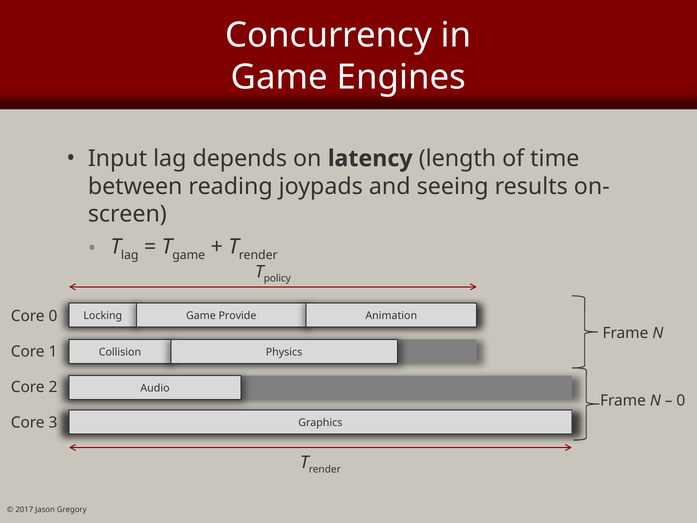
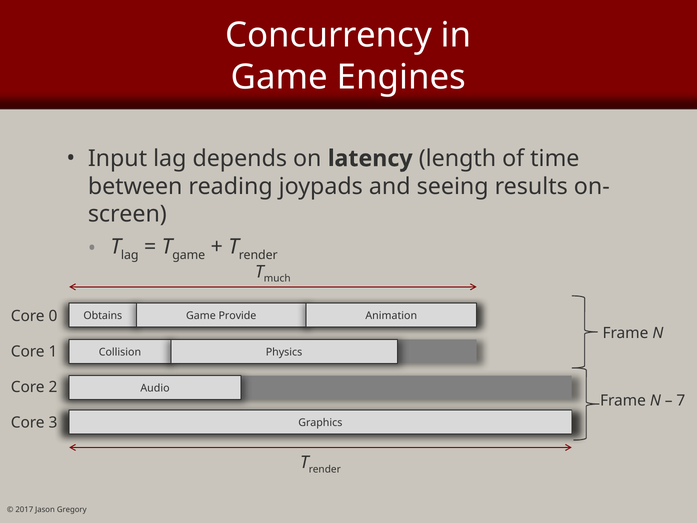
policy: policy -> much (277, 278)
Locking: Locking -> Obtains (103, 315)
0: 0 -> 7 (681, 400)
